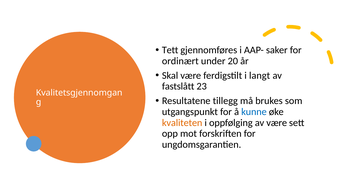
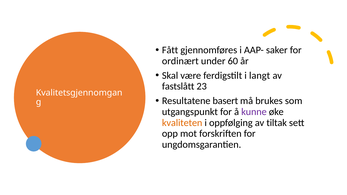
Tett: Tett -> Fått (170, 50)
20: 20 -> 60 (233, 61)
tillegg: tillegg -> basert (225, 101)
kunne colour: blue -> purple (254, 112)
av være: være -> tiltak (277, 123)
